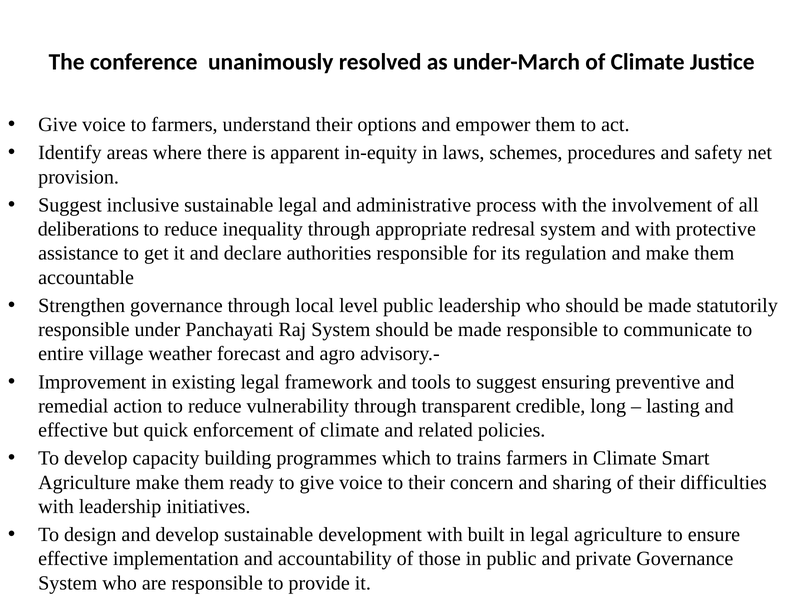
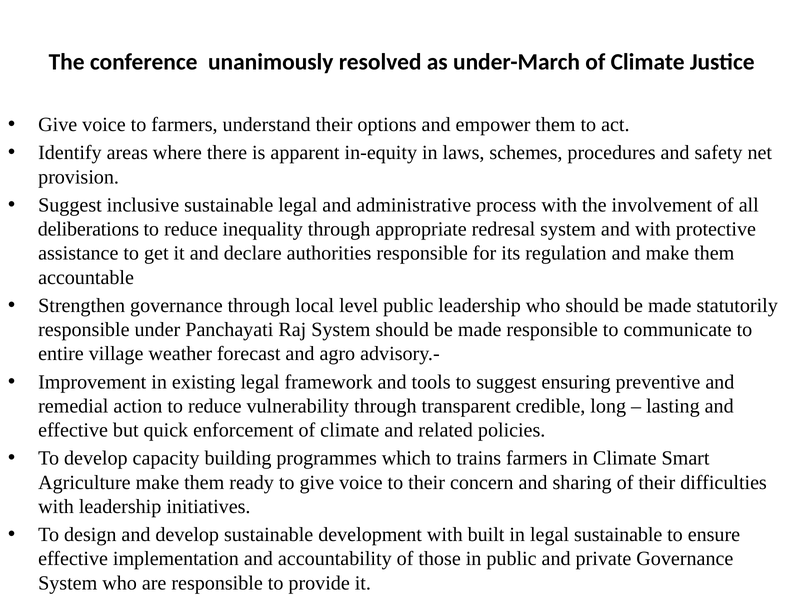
legal agriculture: agriculture -> sustainable (618, 535)
